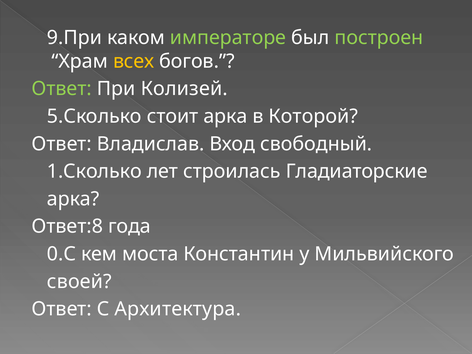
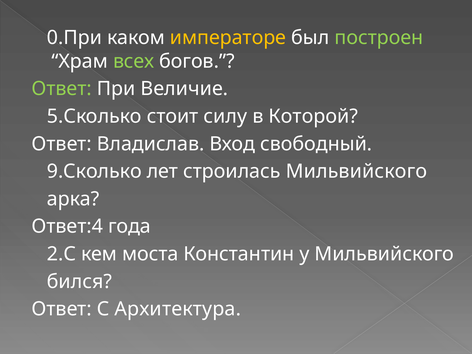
9.При: 9.При -> 0.При (74, 38)
императоре colour: light green -> yellow (228, 38)
всех colour: yellow -> light green (134, 61)
Колизей: Колизей -> Величие (184, 89)
стоит арка: арка -> силу (225, 116)
1.Сколько: 1.Сколько -> 9.Сколько (94, 171)
строилась Гладиаторские: Гладиаторские -> Мильвийского (357, 171)
Ответ:8: Ответ:8 -> Ответ:4 (67, 226)
0.С: 0.С -> 2.С (61, 254)
своей: своей -> бился (79, 282)
